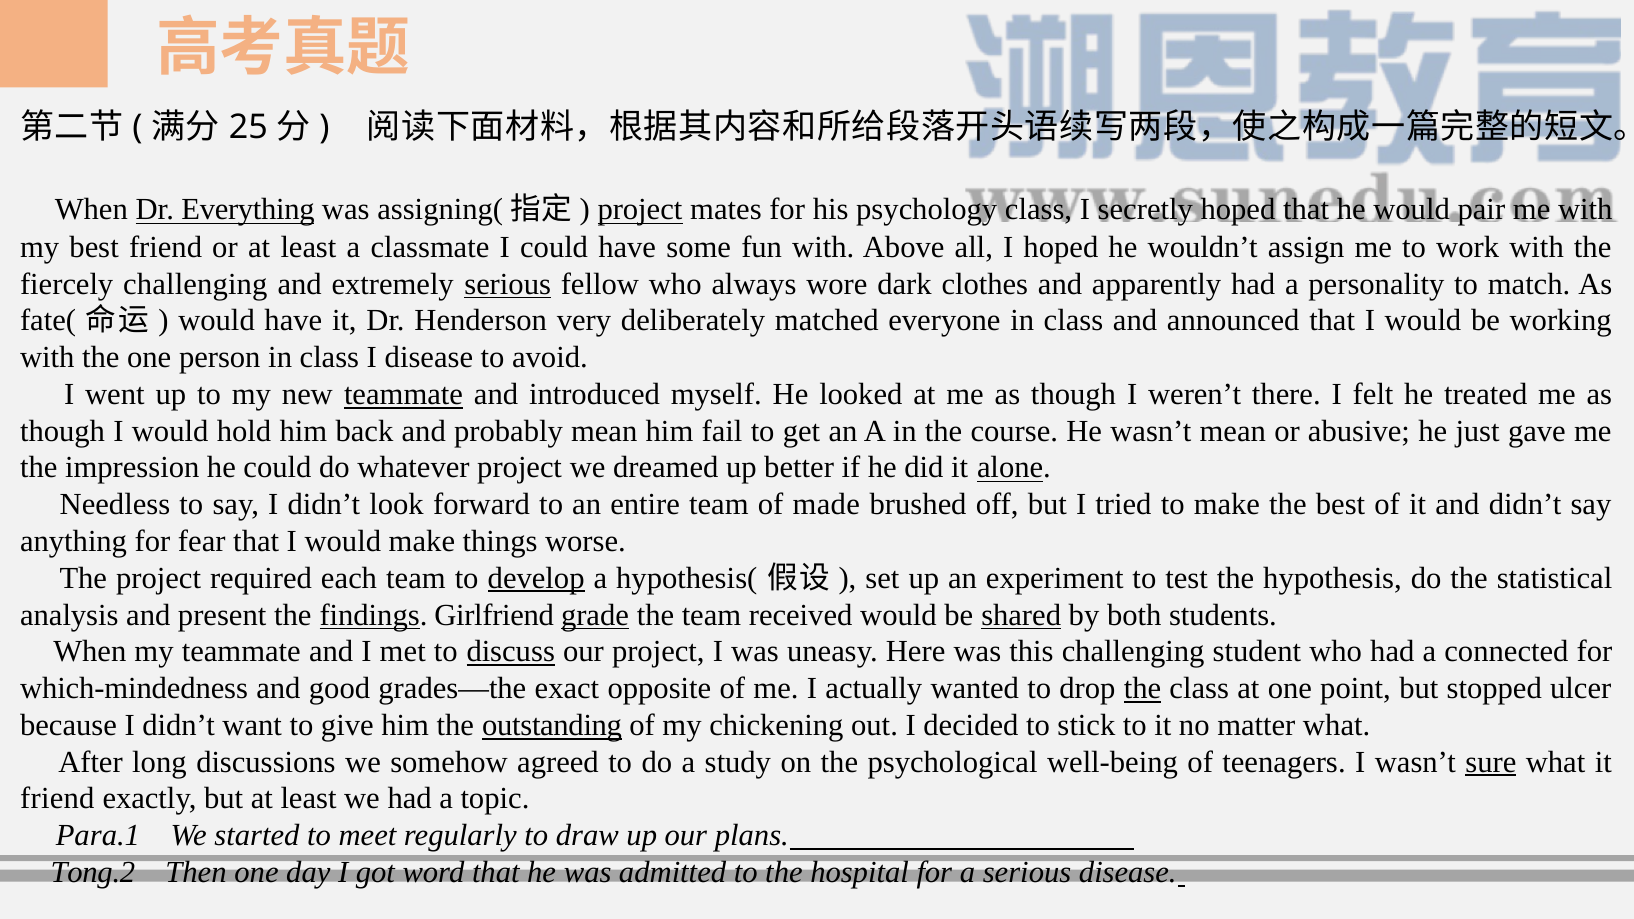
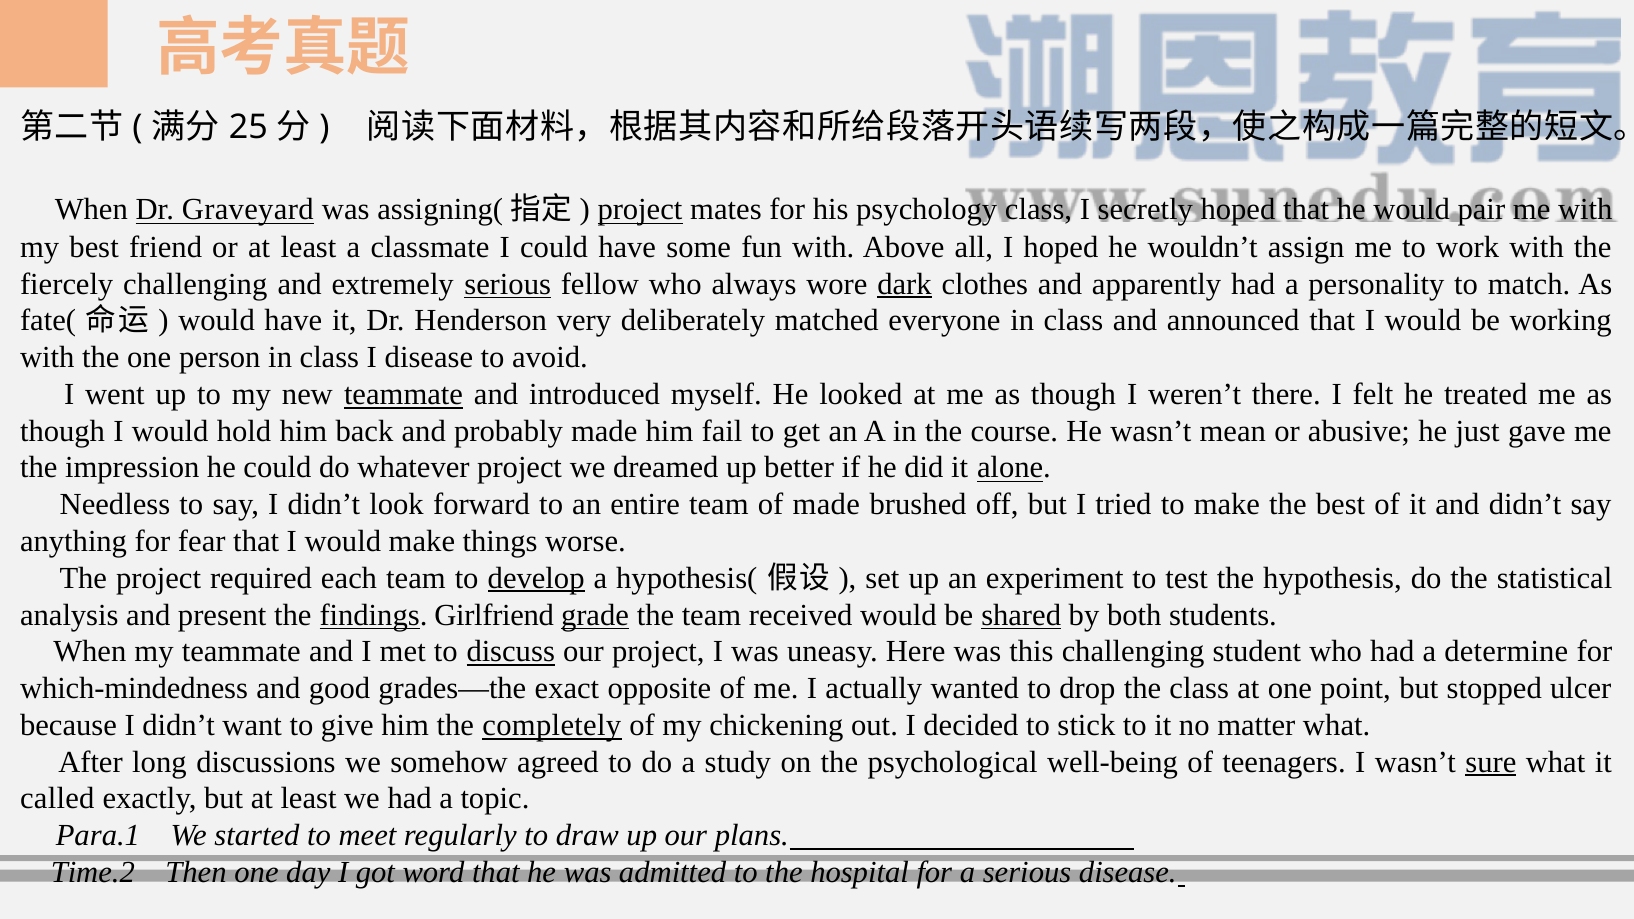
Everything: Everything -> Graveyard (248, 210)
dark underline: none -> present (905, 284)
probably mean: mean -> made (604, 431)
connected: connected -> determine (1506, 652)
the underline: present -> none (1143, 689)
outstanding: outstanding -> completely (552, 725)
friend: friend -> called (57, 799)
Tong.2: Tong.2 -> Time.2 (93, 872)
